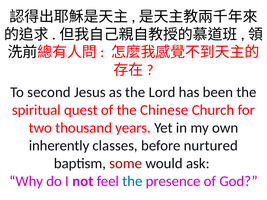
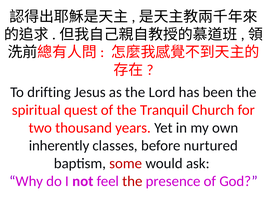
second: second -> drifting (49, 92)
Chinese: Chinese -> Tranquil (164, 110)
the colour: blue -> red (132, 181)
